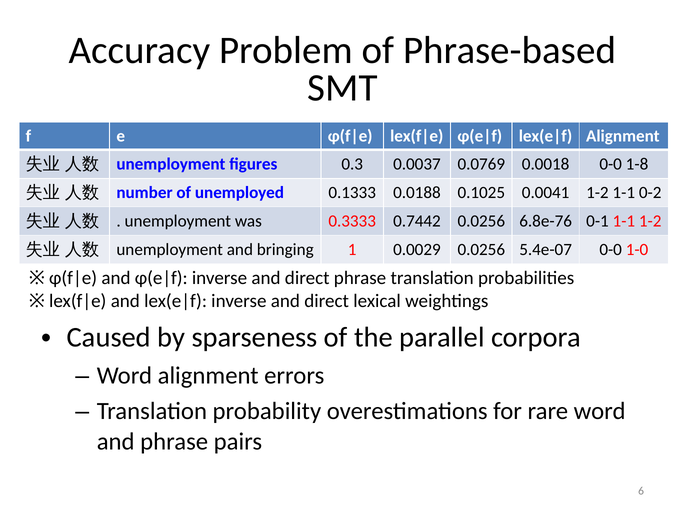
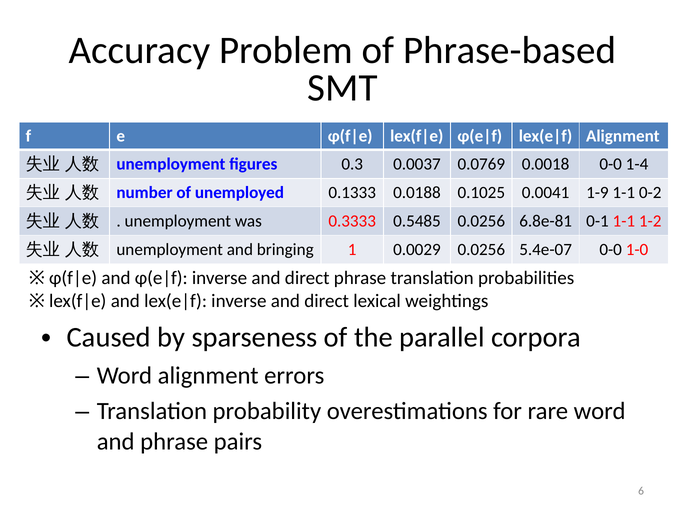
1-8: 1-8 -> 1-4 (637, 164)
0.0041 1-2: 1-2 -> 1-9 (597, 192)
0.7442: 0.7442 -> 0.5485 (417, 221)
6.8e-76: 6.8e-76 -> 6.8e-81 (546, 221)
